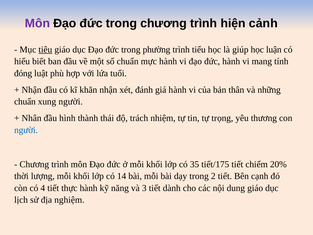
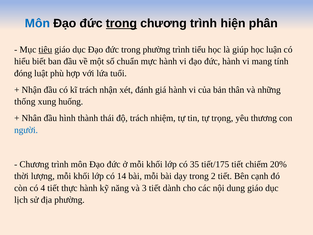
Môn colour: purple -> blue (37, 23)
trong underline: none -> present (121, 23)
cảnh: cảnh -> phân (263, 23)
kĩ khăn: khăn -> trách (88, 90)
chuẩn: chuẩn -> thống (25, 102)
xung người: người -> huống (71, 102)
địa nghiệm: nghiệm -> phường (69, 200)
